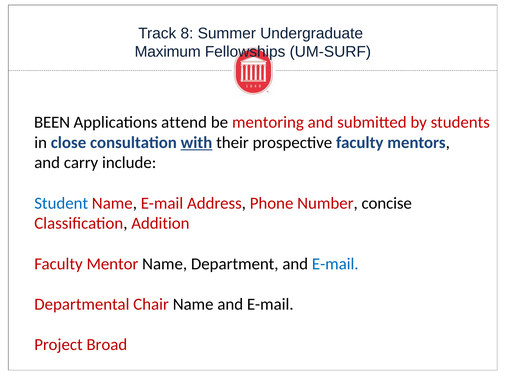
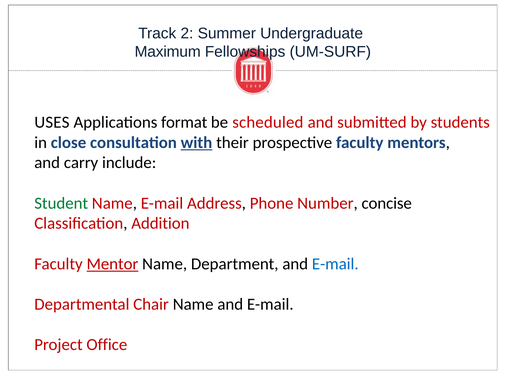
8: 8 -> 2 (187, 33)
BEEN: BEEN -> USES (52, 122)
attend: attend -> format (184, 122)
mentoring: mentoring -> scheduled (268, 122)
Student colour: blue -> green (61, 203)
Mentor underline: none -> present (112, 264)
Broad: Broad -> Office (107, 345)
